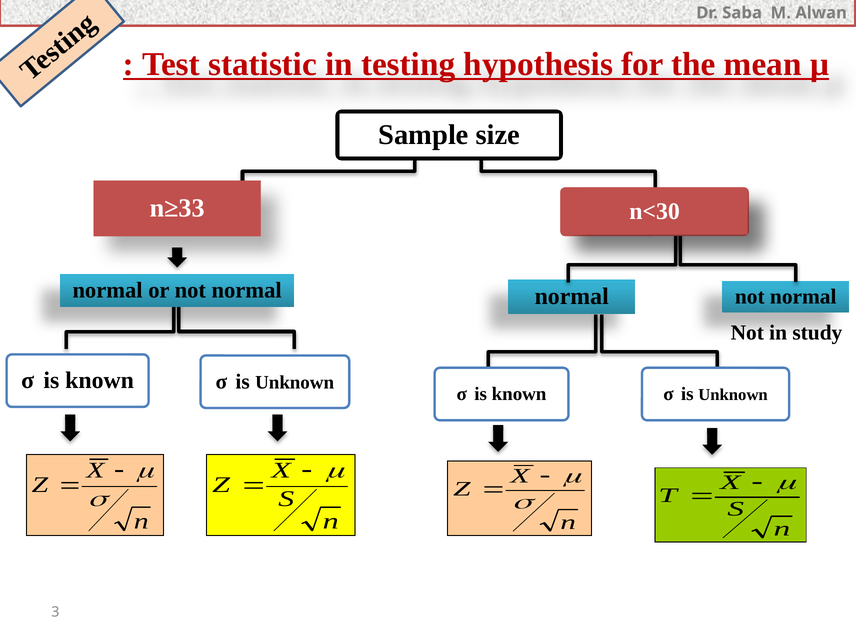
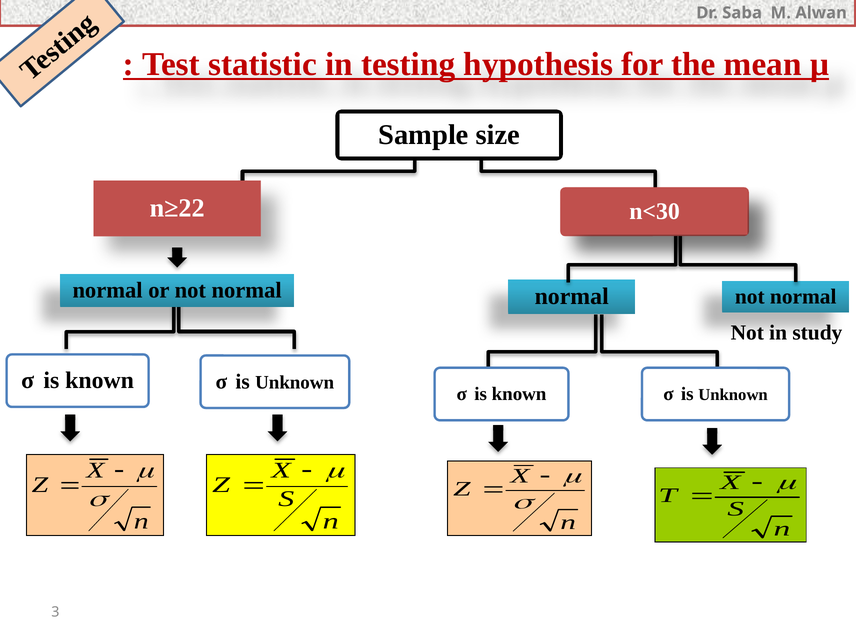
n≥33: n≥33 -> n≥22 (177, 208)
